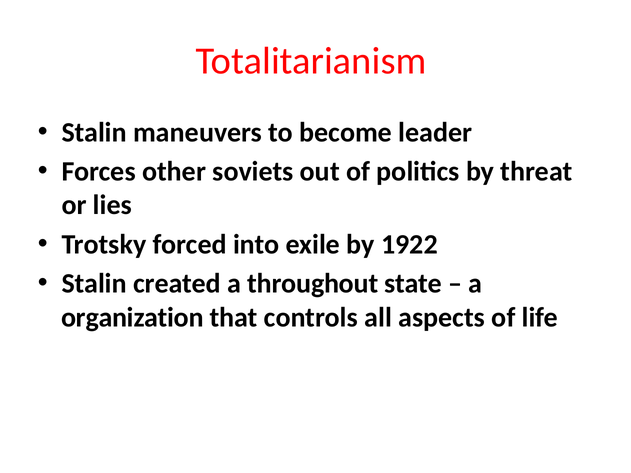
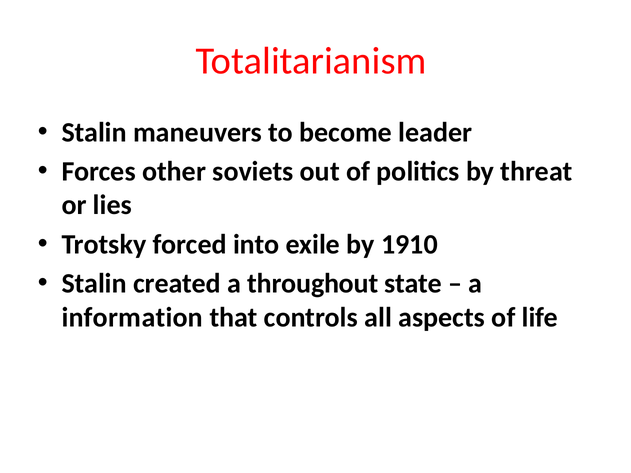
1922: 1922 -> 1910 (409, 245)
organization: organization -> information (132, 318)
